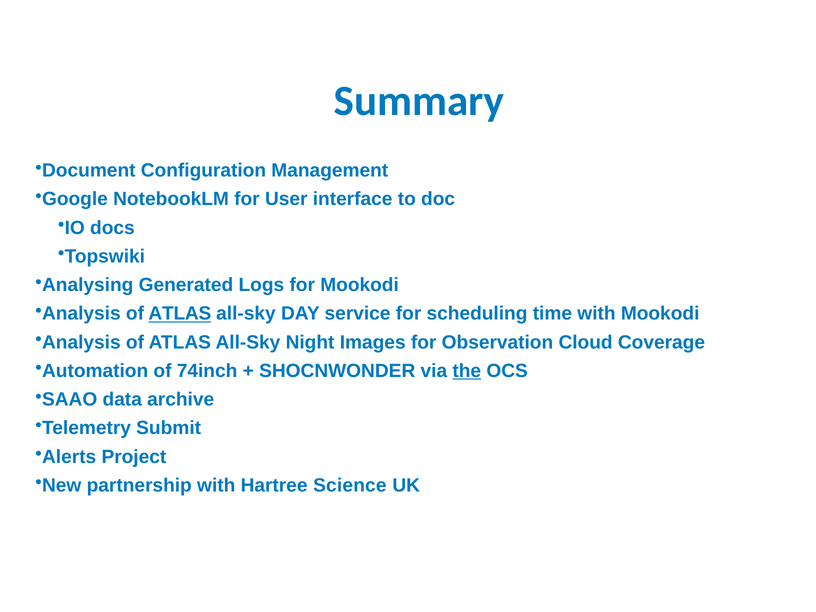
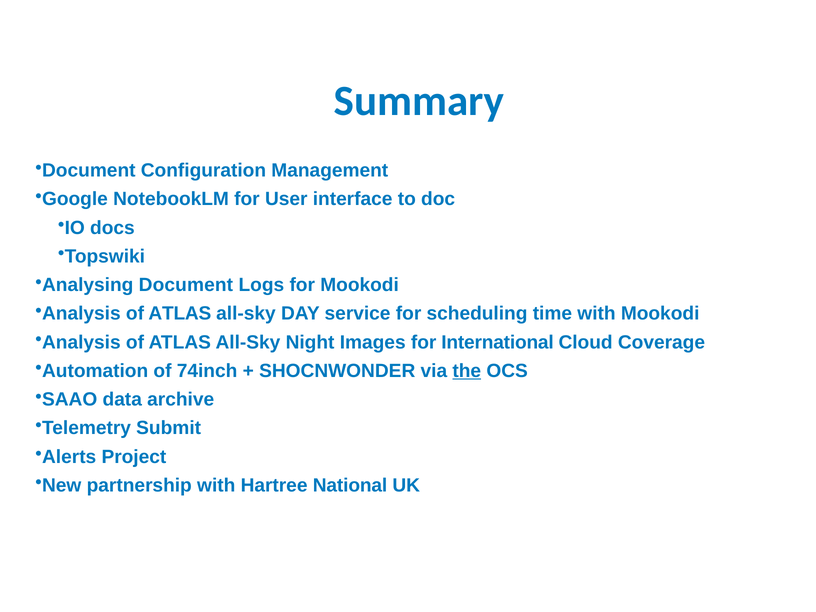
Analysing Generated: Generated -> Document (186, 285)
ATLAS underline: present -> none (180, 314)
Observation: Observation -> International (498, 342)
Science: Science -> National (350, 485)
